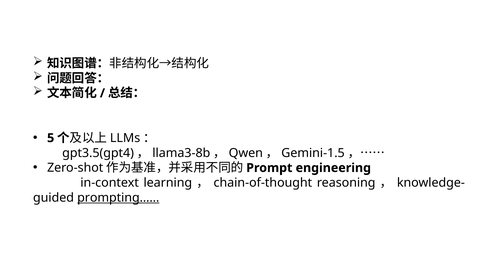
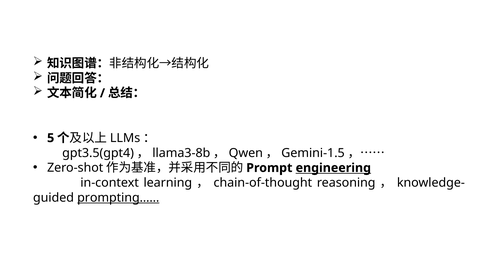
engineering underline: none -> present (333, 168)
